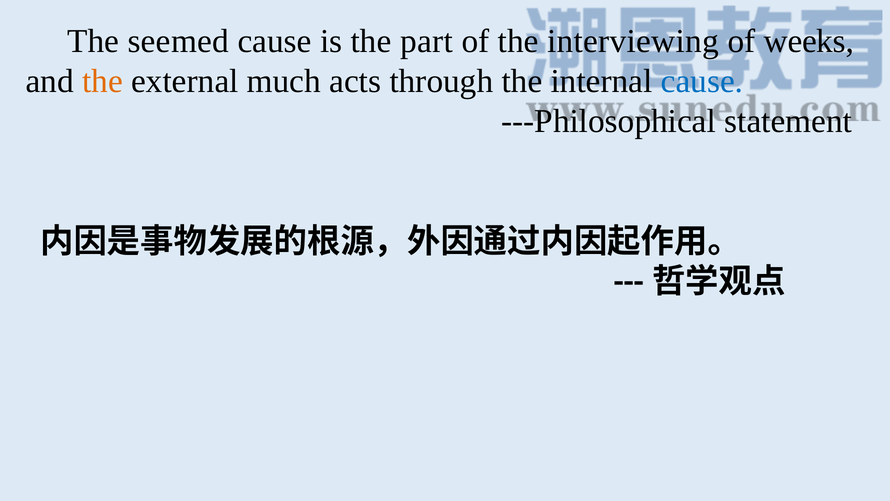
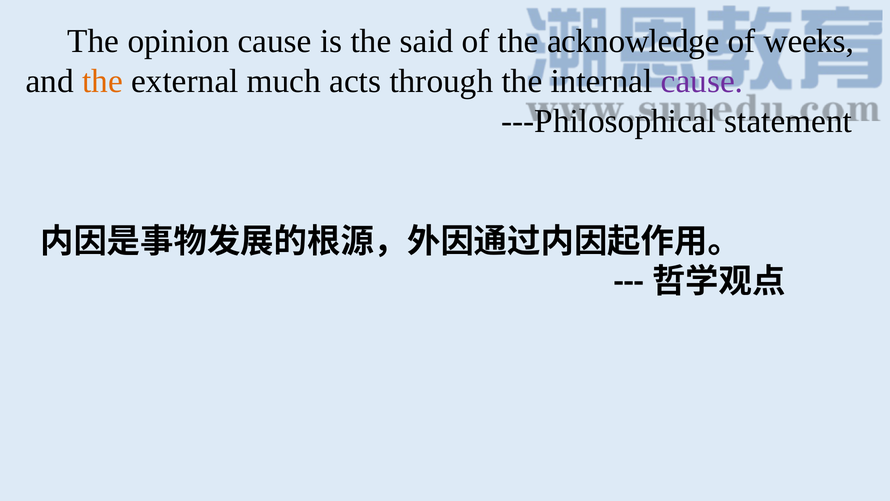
seemed: seemed -> opinion (178, 41)
part: part -> said (427, 41)
interviewing: interviewing -> acknowledge (633, 41)
cause colour: blue -> purple (702, 81)
